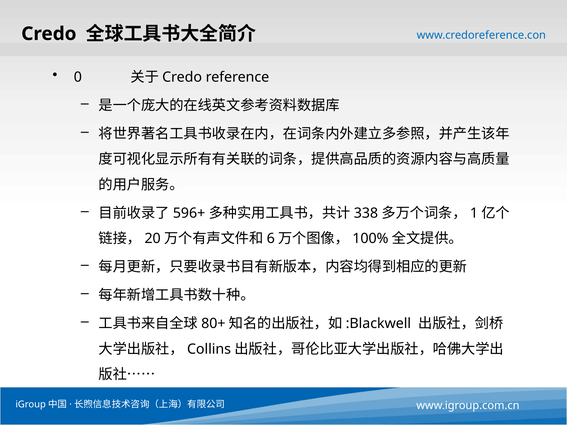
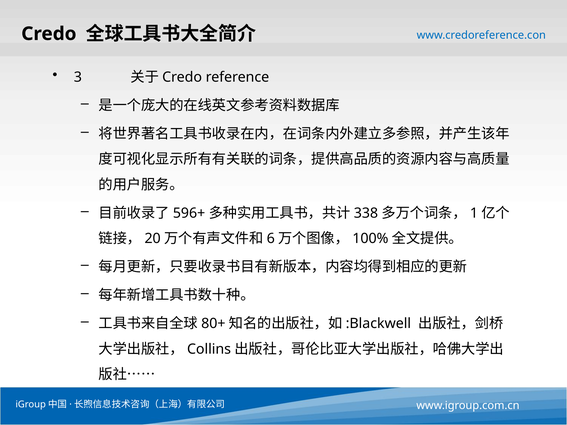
0: 0 -> 3 (78, 77)
